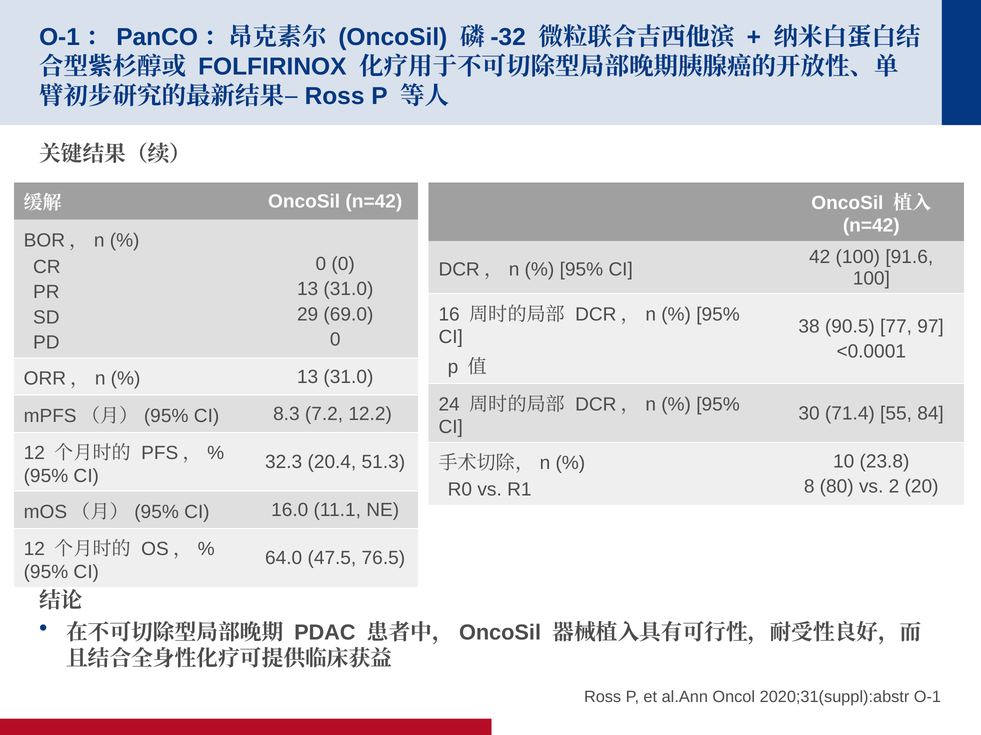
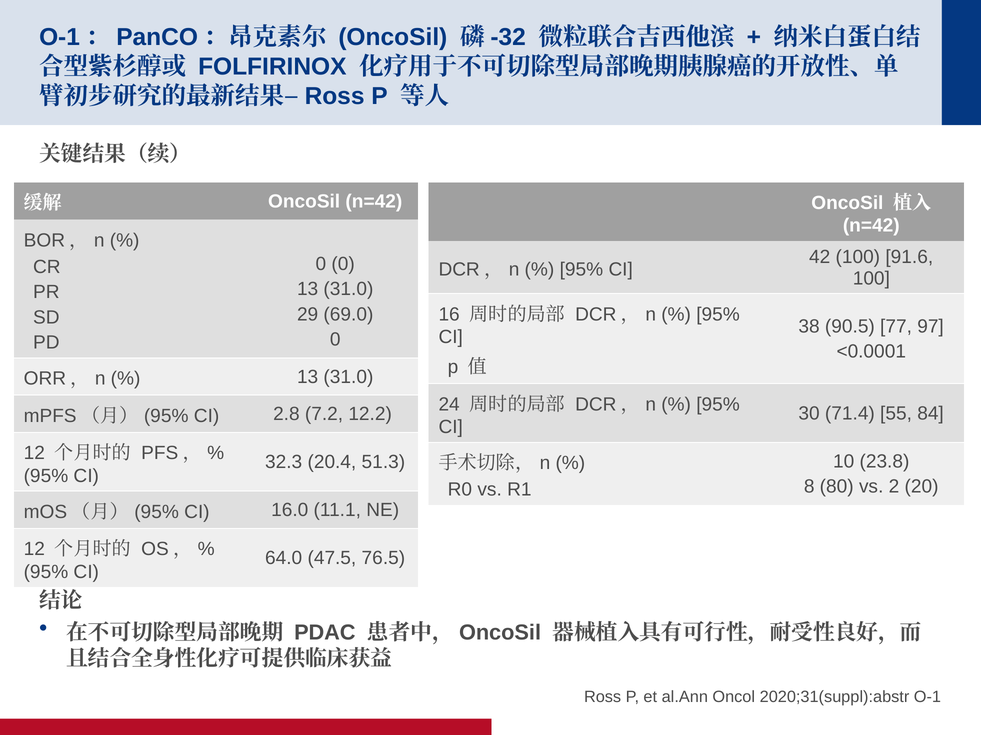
8.3: 8.3 -> 2.8 (286, 415)
